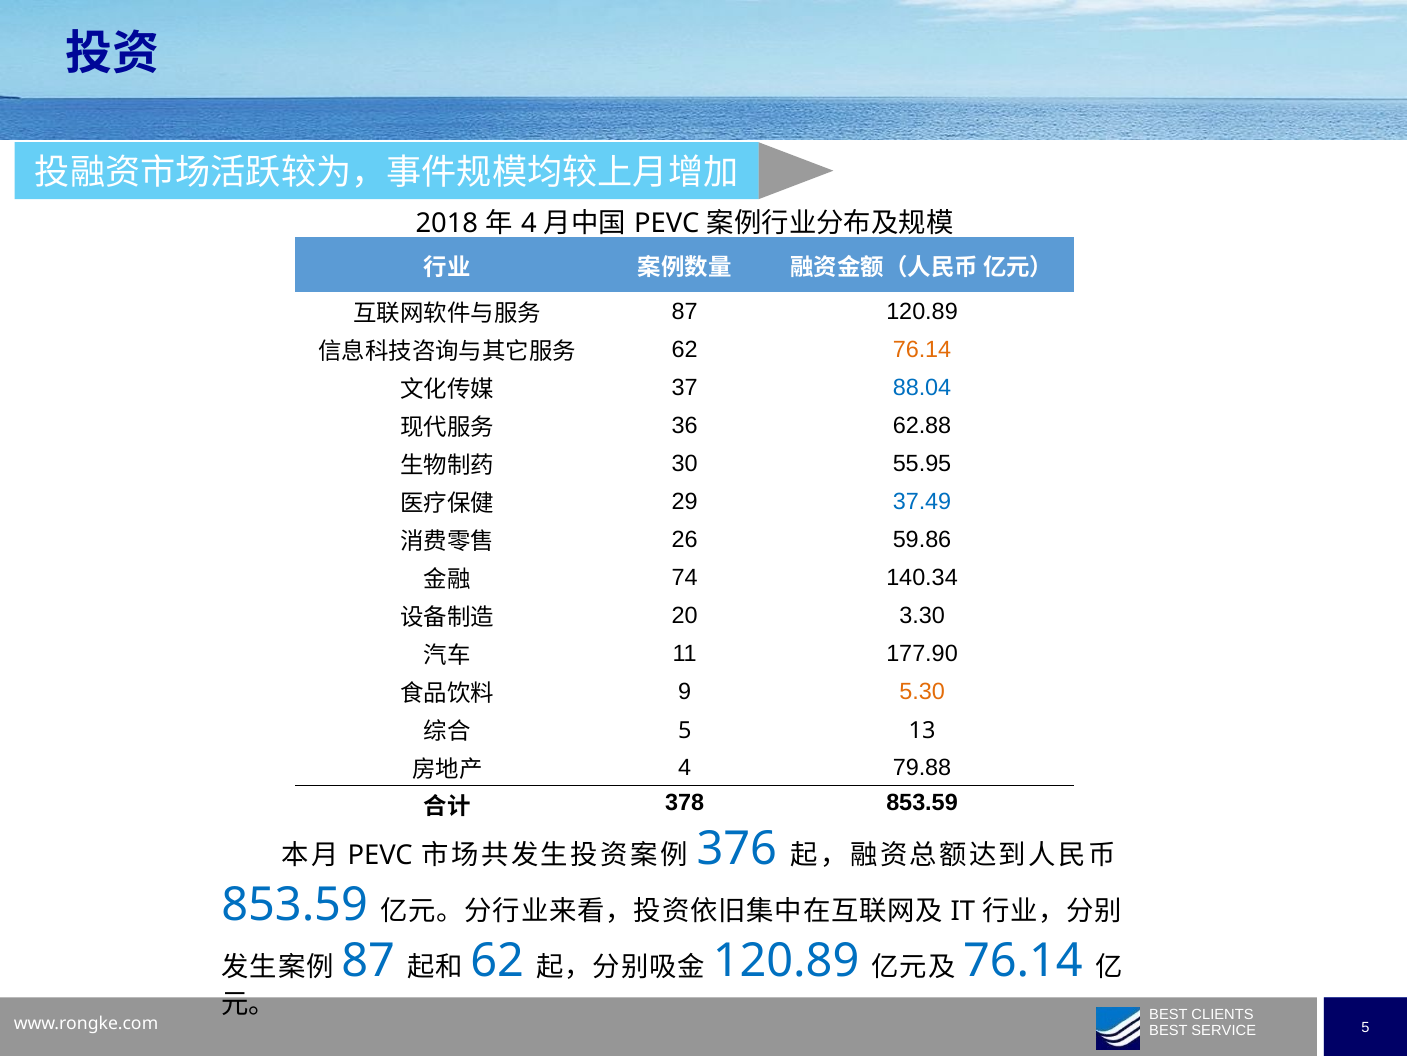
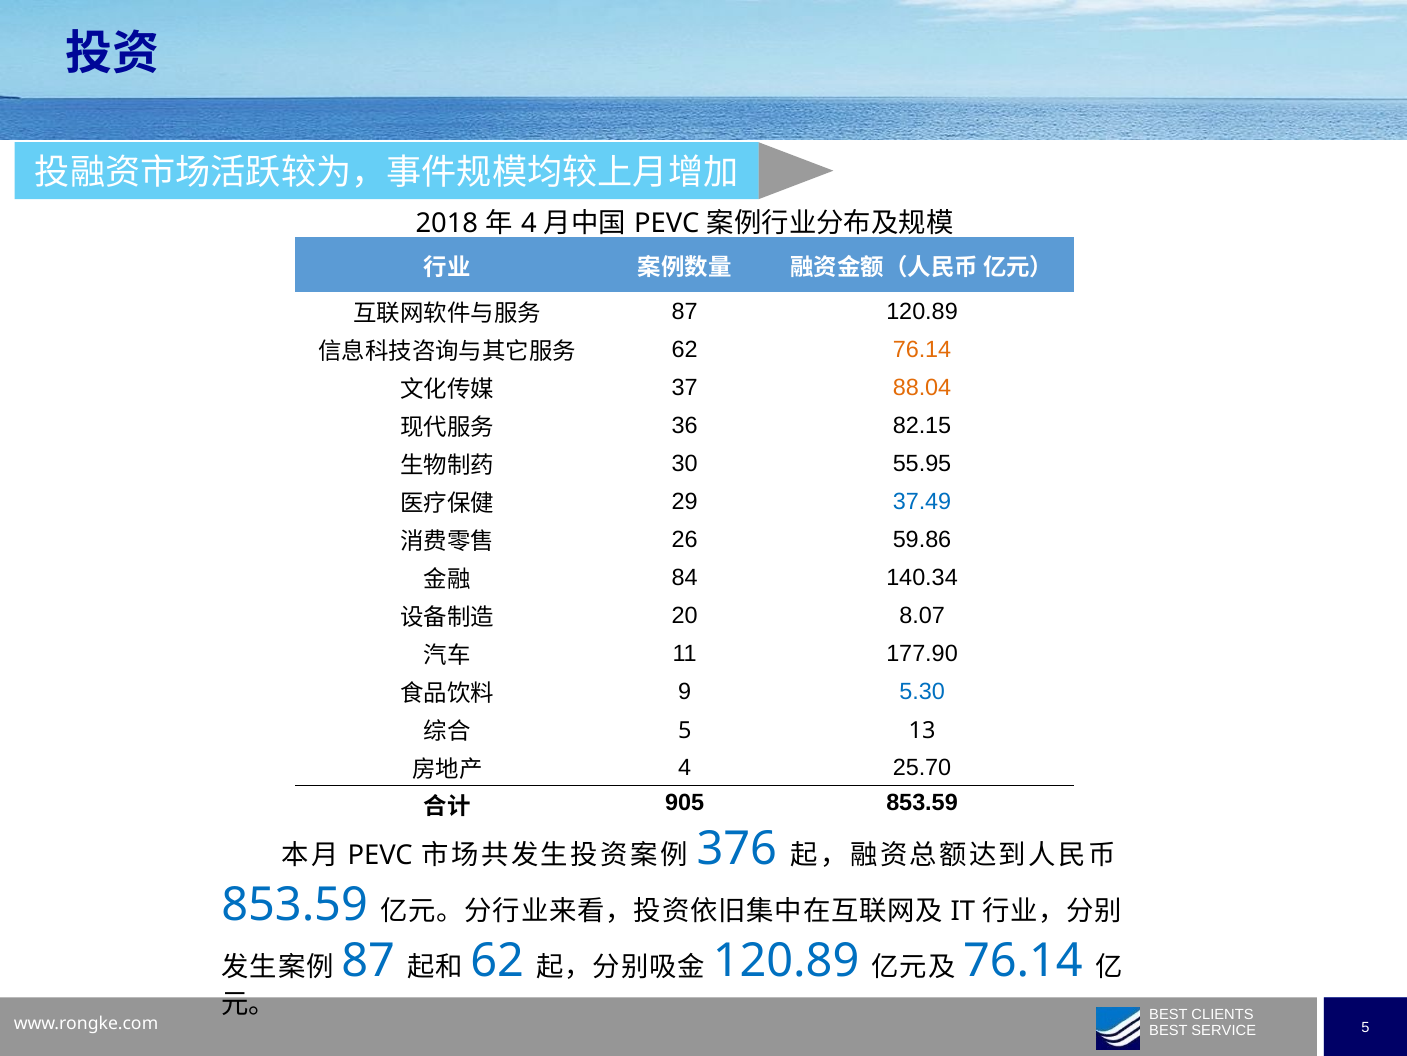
88.04 colour: blue -> orange (922, 388)
62.88: 62.88 -> 82.15 (922, 426)
74: 74 -> 84 (685, 577)
3.30: 3.30 -> 8.07 (922, 615)
5.30 colour: orange -> blue (922, 691)
79.88: 79.88 -> 25.70 (922, 767)
378: 378 -> 905 (685, 802)
